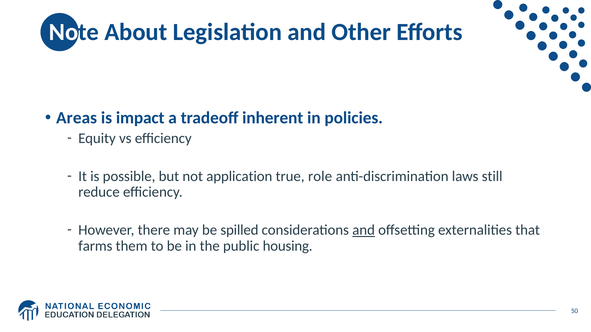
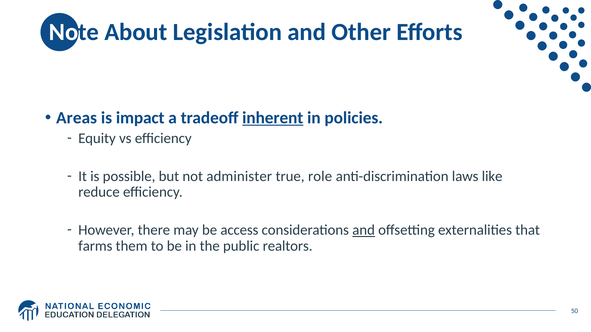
inherent underline: none -> present (273, 118)
application: application -> administer (239, 176)
still: still -> like (492, 176)
spilled: spilled -> access (239, 230)
housing: housing -> realtors (288, 246)
